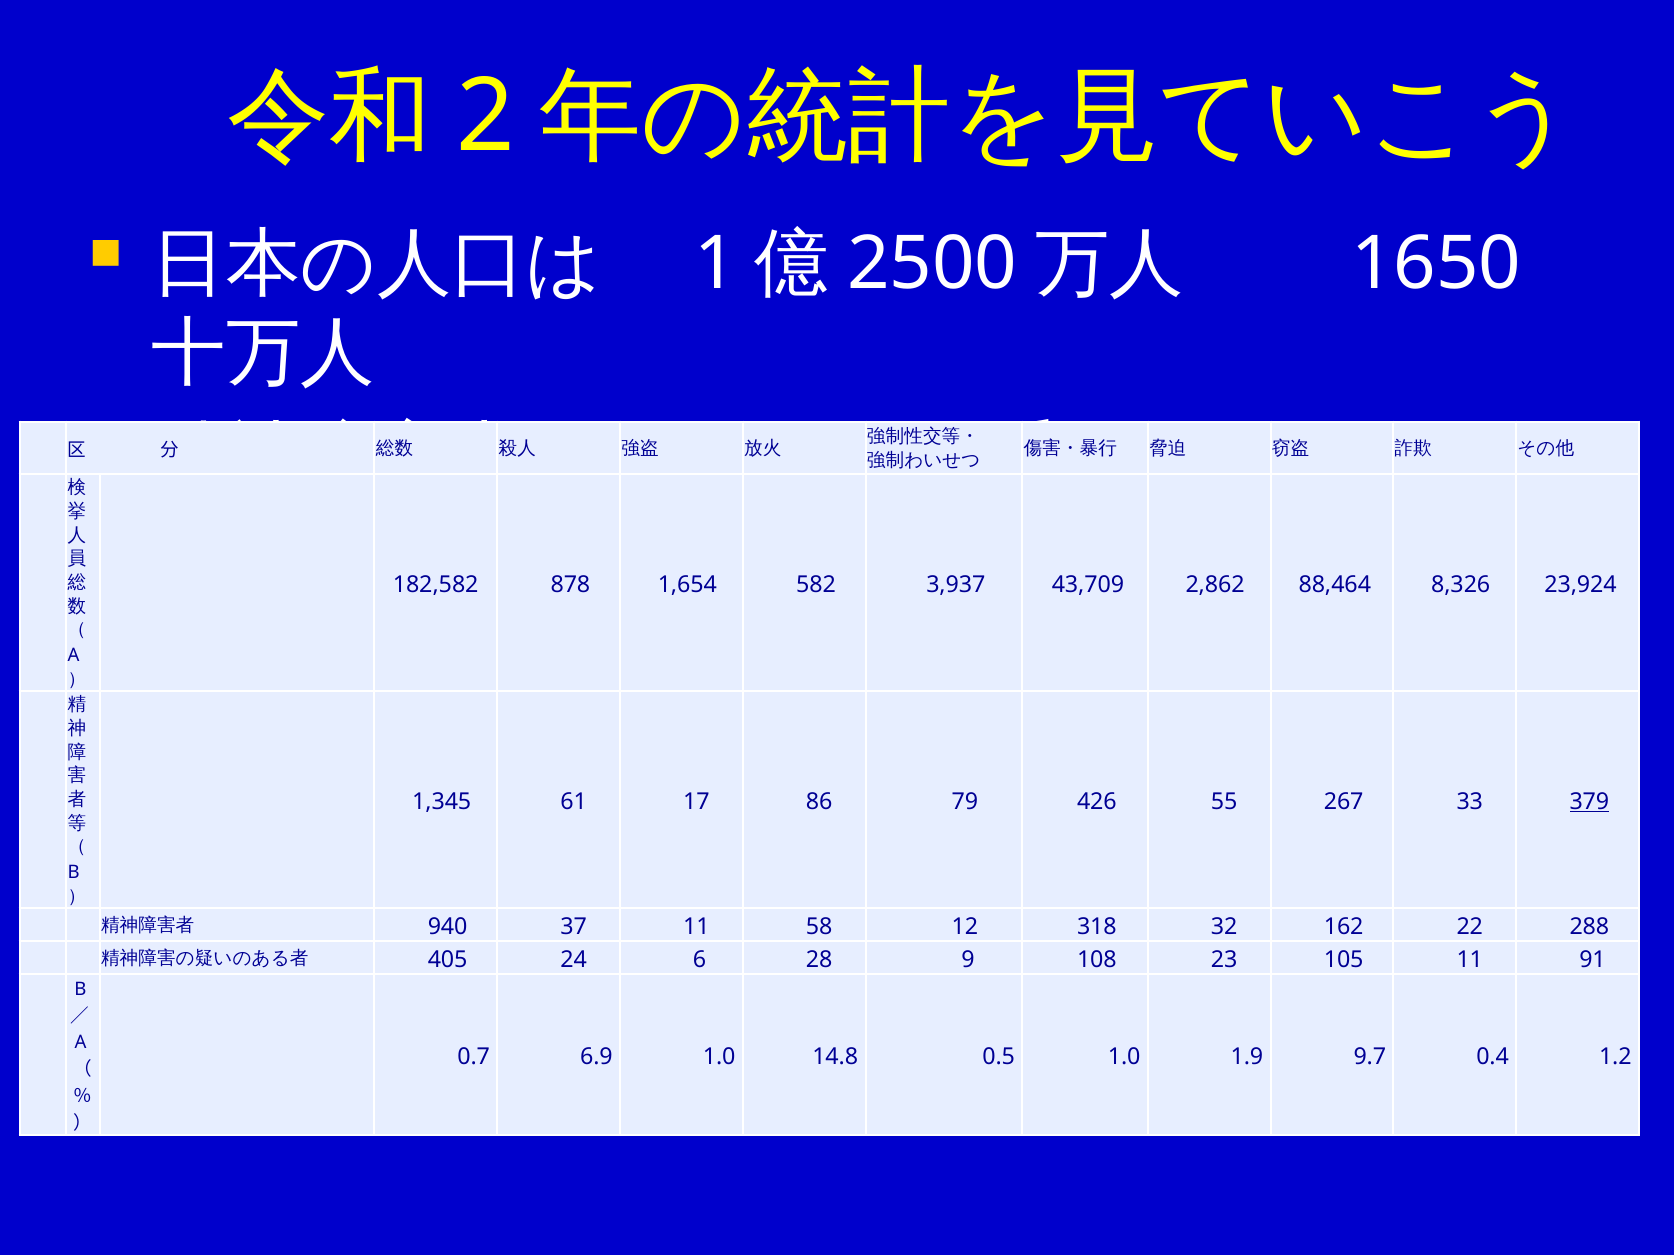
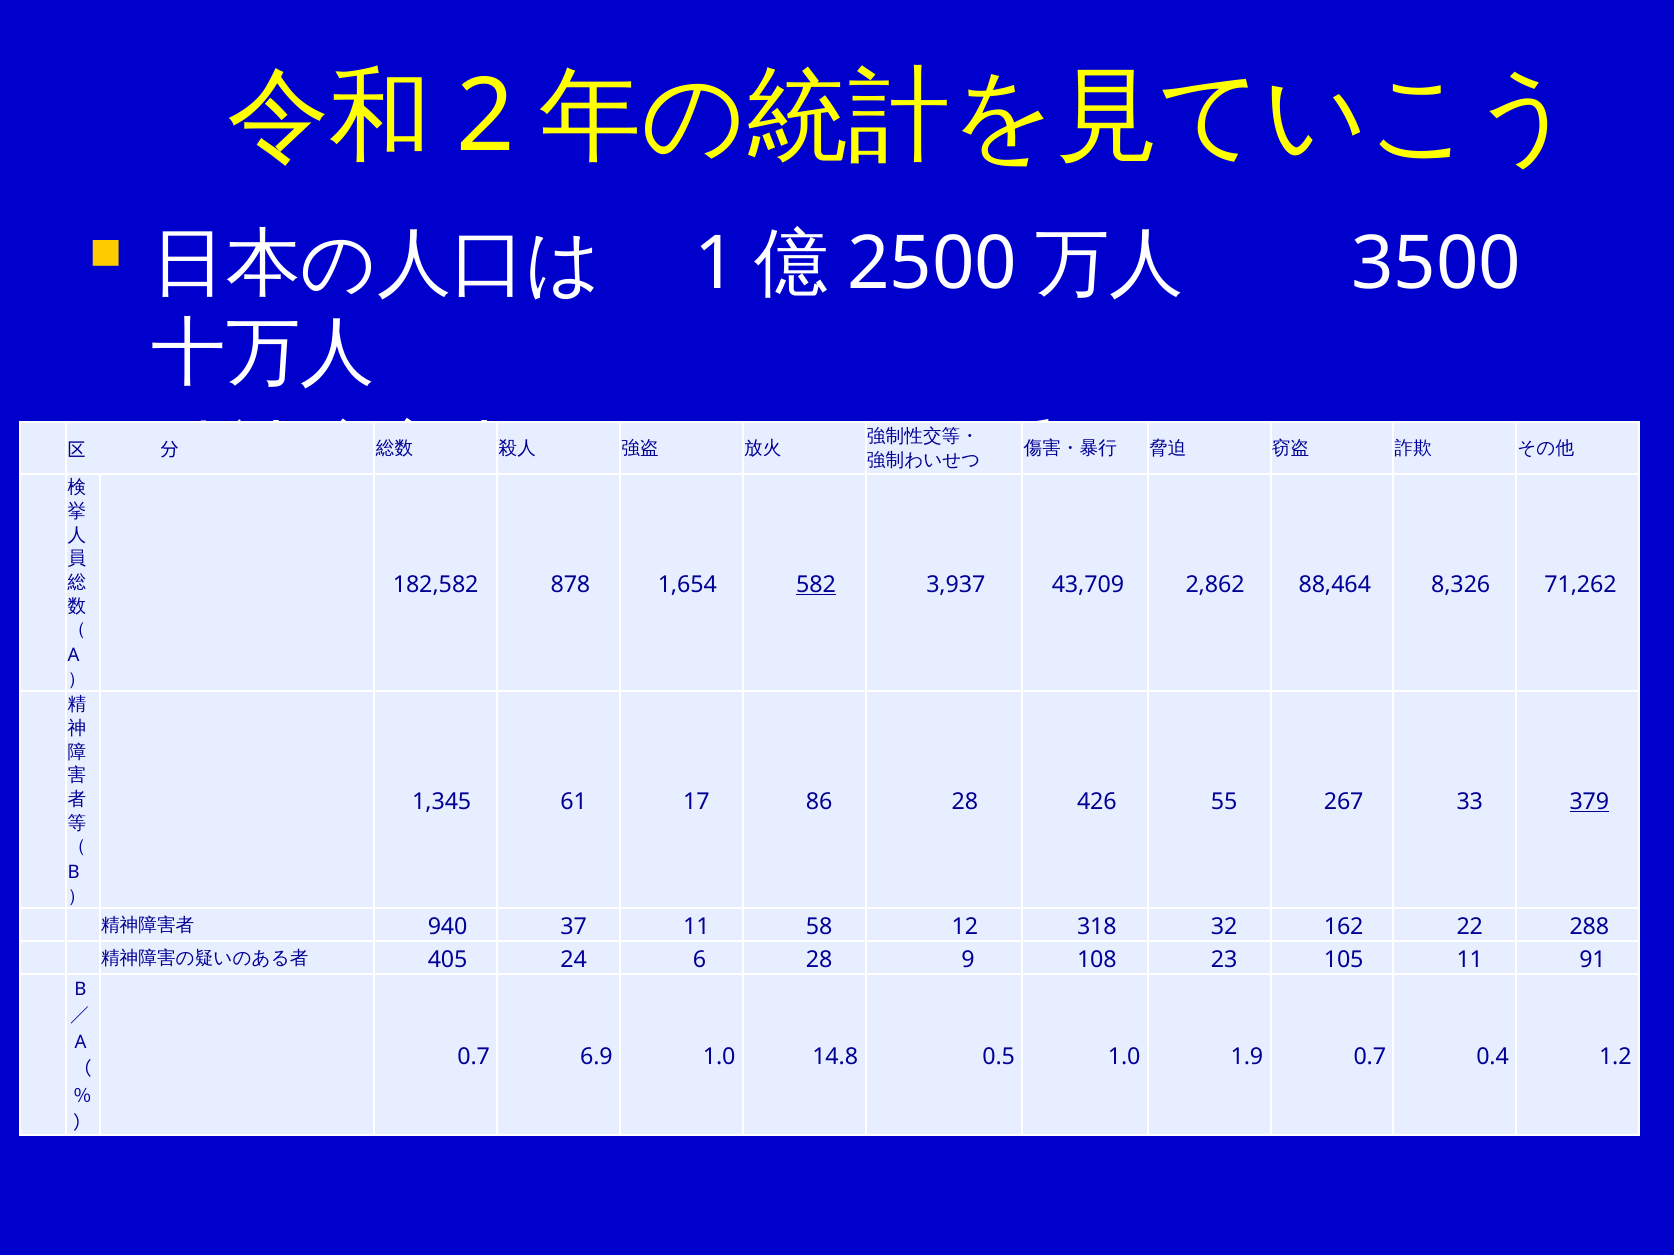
1650: 1650 -> 3500 (1436, 264)
582 underline: none -> present (816, 585)
23,924: 23,924 -> 71,262 (1581, 585)
86 79: 79 -> 28 (965, 802)
1.9 9.7: 9.7 -> 0.7 (1370, 1057)
